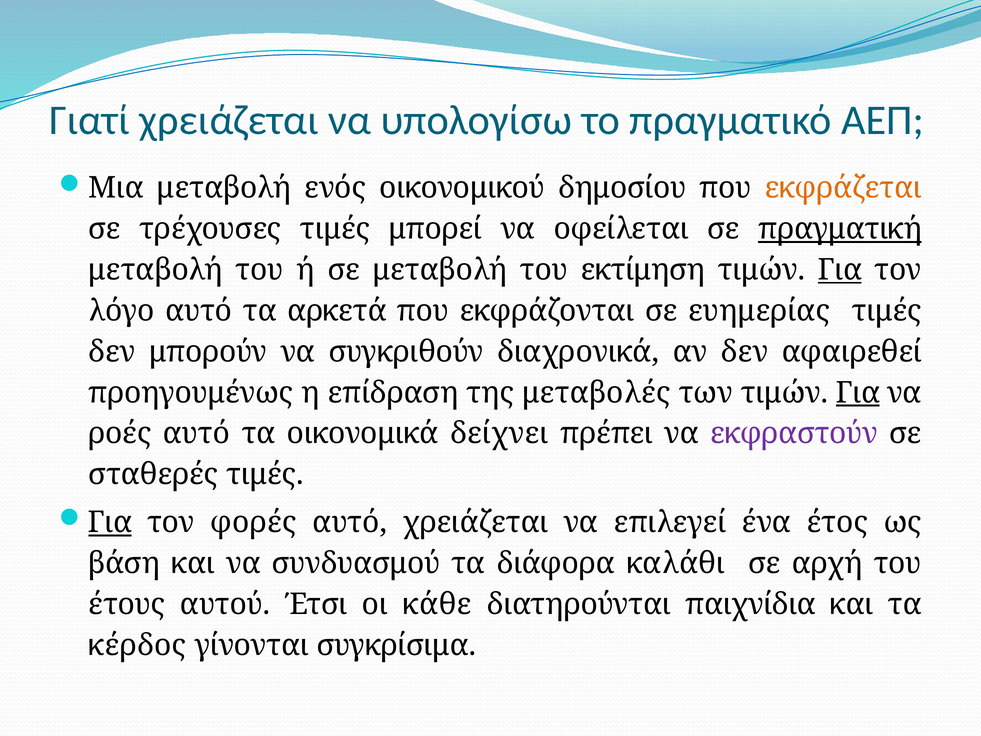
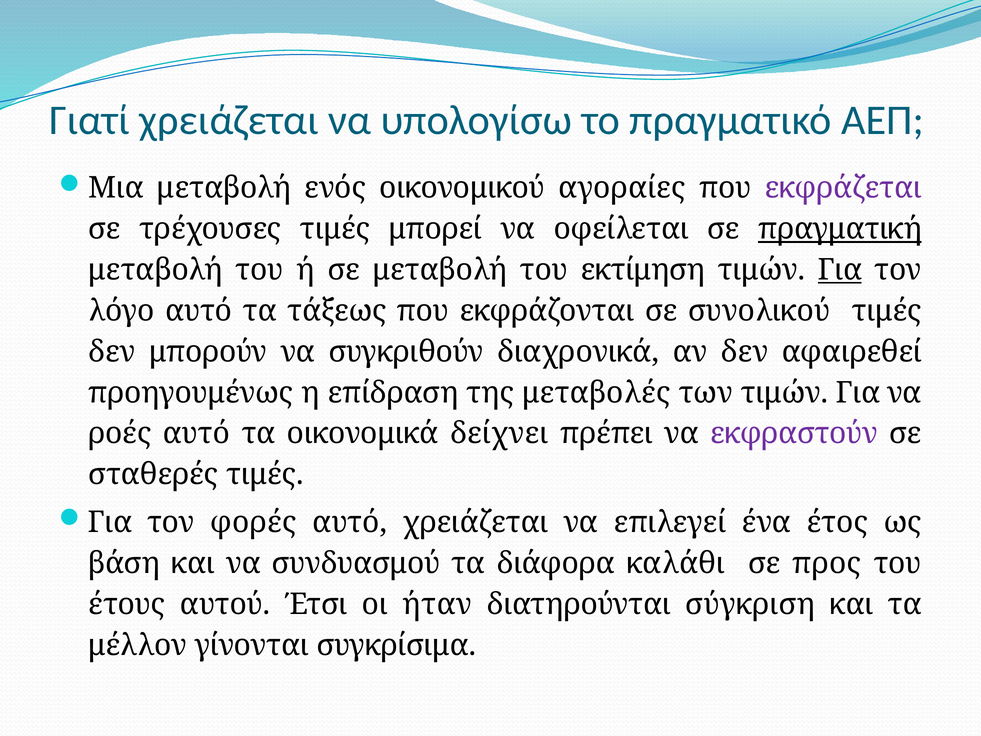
δημοσίου: δημοσίου -> αγοραίες (622, 188)
εκφράζεται colour: orange -> purple (843, 188)
αρκετά: αρκετά -> τάξεως (337, 311)
ευημερίας: ευημερίας -> συνολικού (759, 311)
Για underline: present -> none (858, 393)
Για underline: present -> none (110, 522)
αρχή: αρχή -> προς (827, 563)
κάθε: κάθε -> ήταν (437, 604)
παιχνίδια: παιχνίδια -> σύγκριση (750, 604)
κέρδος: κέρδος -> μέλλον (138, 645)
